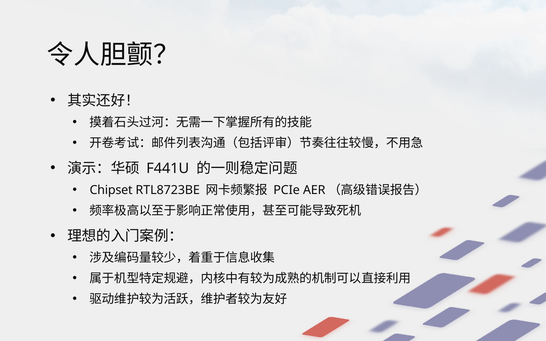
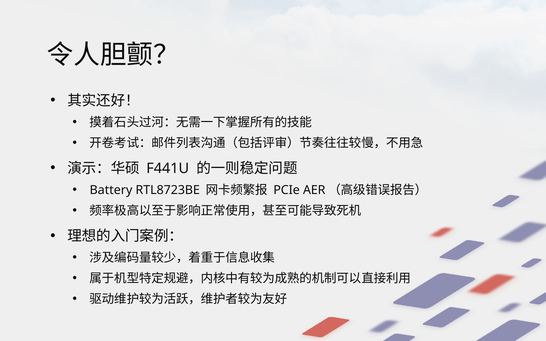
Chipset: Chipset -> Battery (111, 190)
